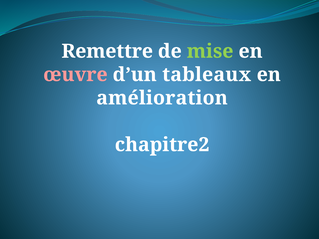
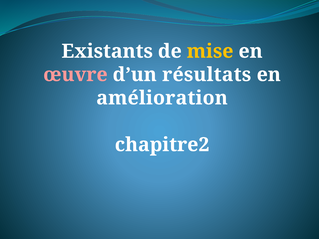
Remettre: Remettre -> Existants (107, 51)
mise colour: light green -> yellow (210, 51)
tableaux: tableaux -> résultats (207, 75)
